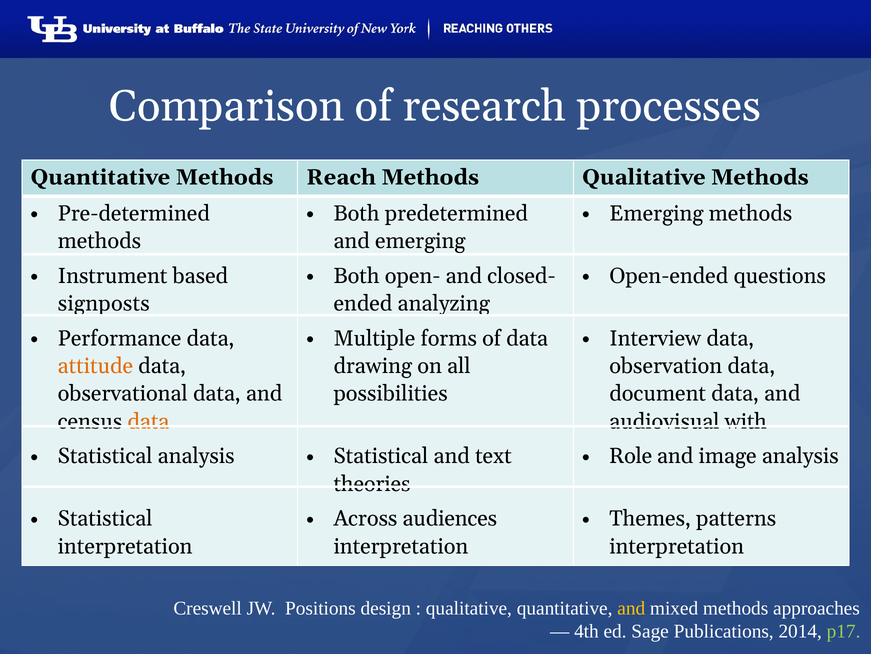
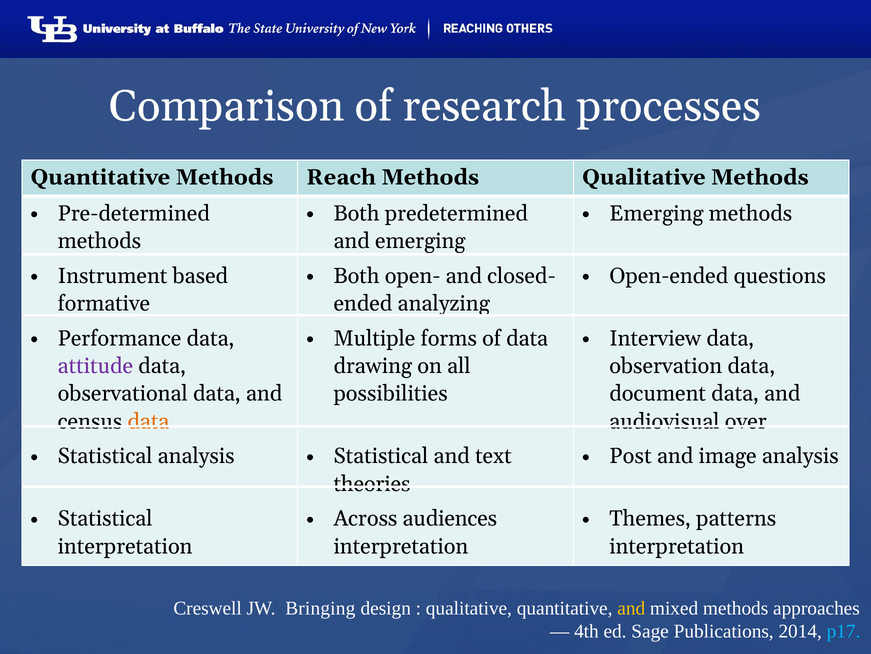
signposts: signposts -> formative (104, 303)
attitude colour: orange -> purple (95, 366)
with: with -> over (746, 421)
Role: Role -> Post (630, 456)
Positions: Positions -> Bringing (320, 608)
p17 colour: light green -> light blue (844, 631)
